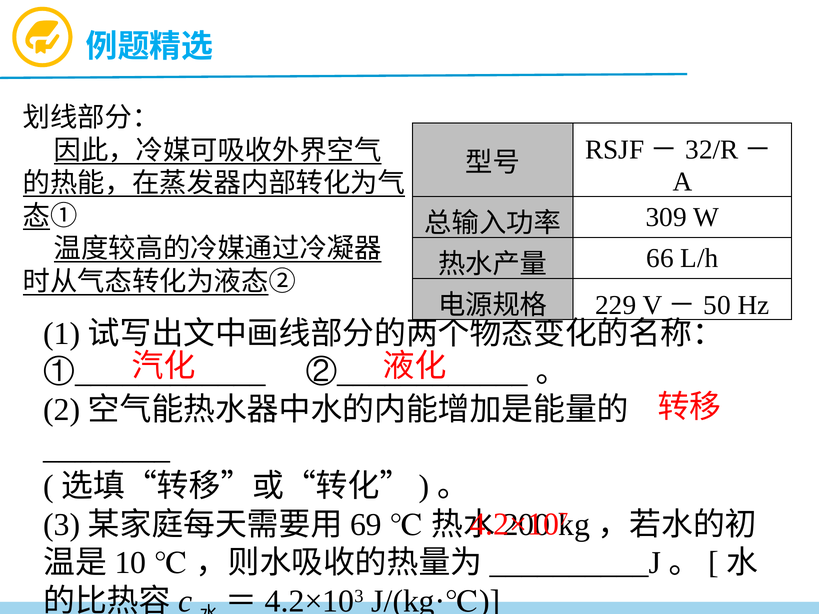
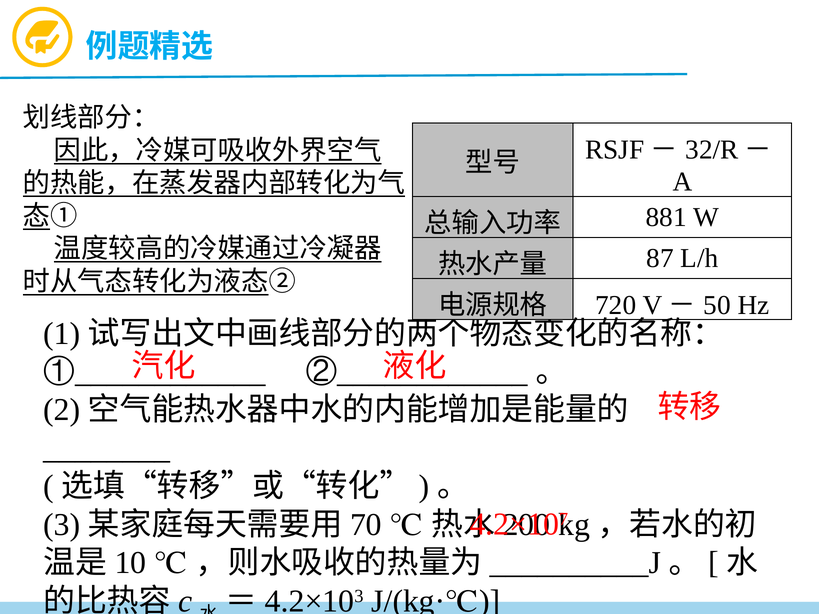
309: 309 -> 881 (666, 217)
66: 66 -> 87 (660, 258)
229: 229 -> 720 (616, 305)
69: 69 -> 70 (366, 525)
